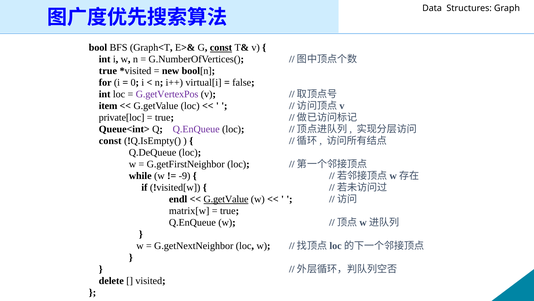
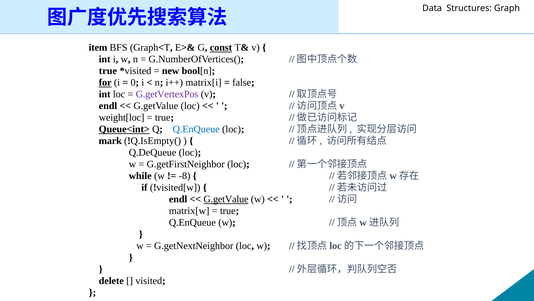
bool: bool -> item (98, 48)
for underline: none -> present (105, 82)
virtual[i: virtual[i -> matrix[i (204, 82)
item: item -> endl (108, 106)
private[loc: private[loc -> weight[loc (122, 117)
Queue<int> underline: none -> present (124, 129)
Q.EnQueue colour: purple -> blue (196, 129)
const: const -> mark (110, 141)
-9: -9 -> -8 (185, 176)
